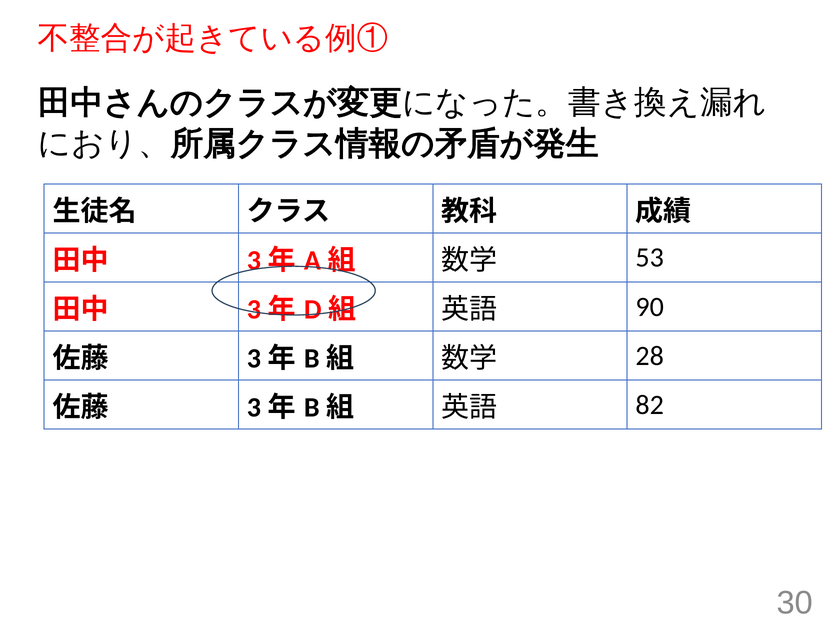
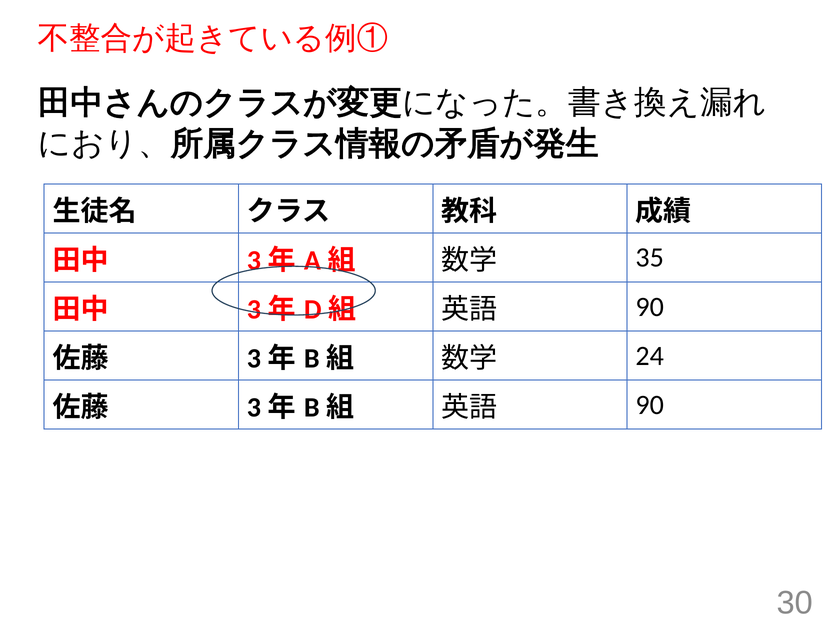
53: 53 -> 35 (650, 258)
28: 28 -> 24 (650, 356)
82: 82 -> 90 (650, 405)
